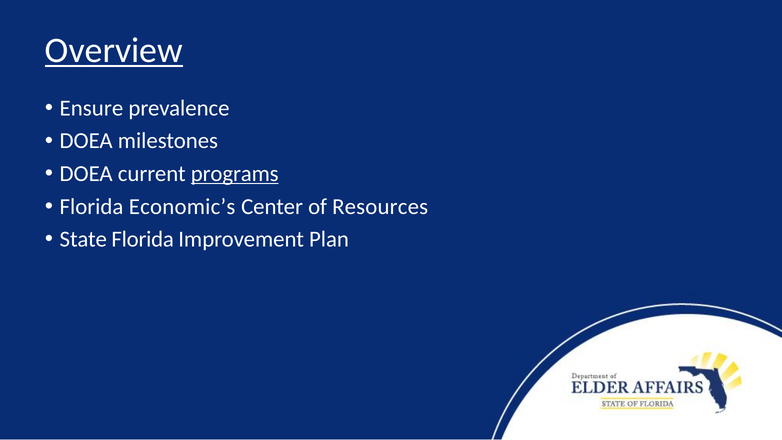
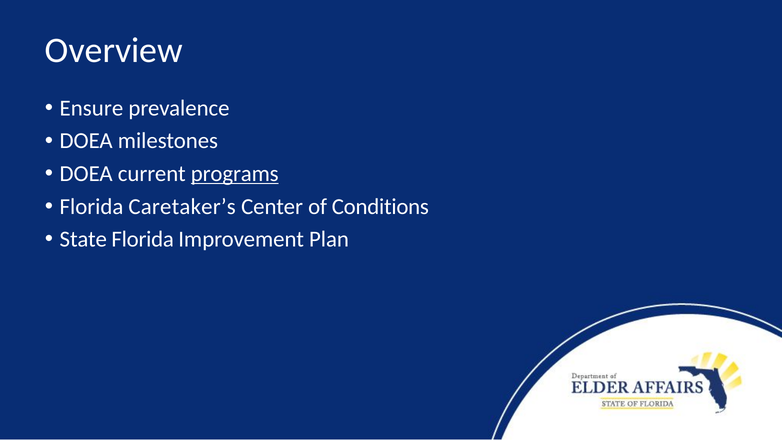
Overview underline: present -> none (114, 51)
Economic’s: Economic’s -> Caretaker’s (182, 206)
Resources: Resources -> Conditions (380, 206)
